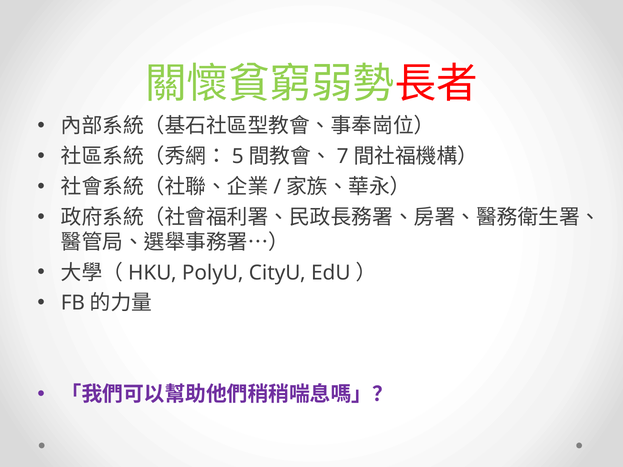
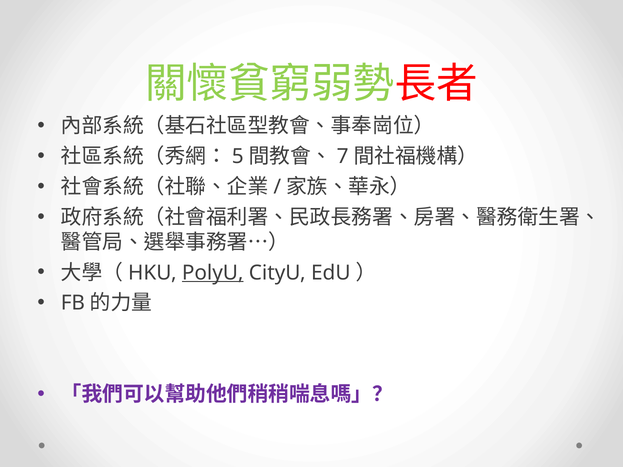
PolyU underline: none -> present (213, 273)
